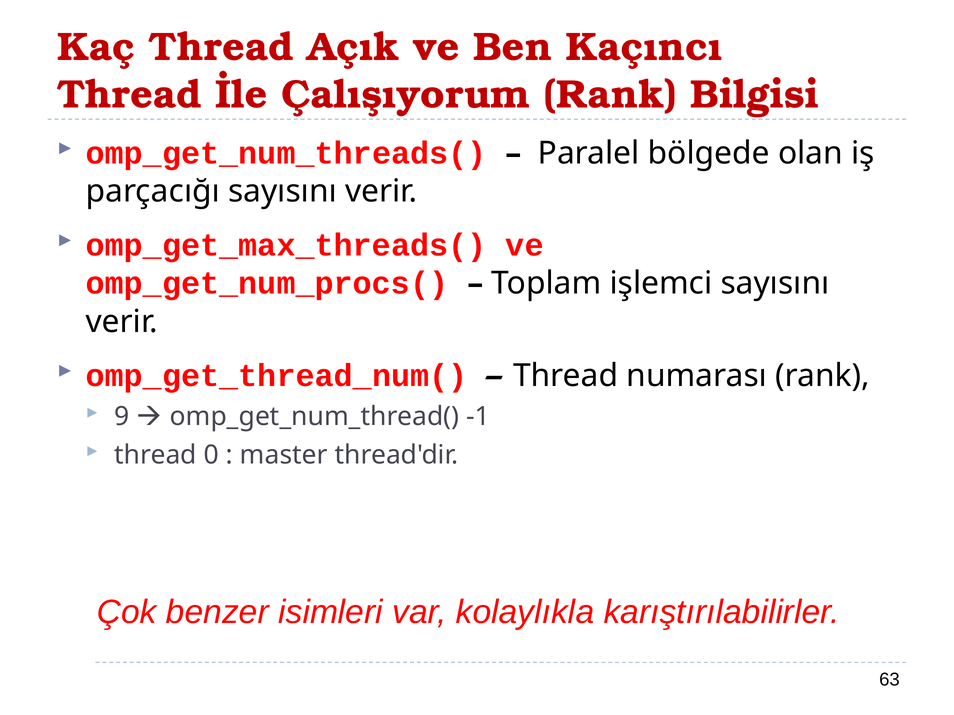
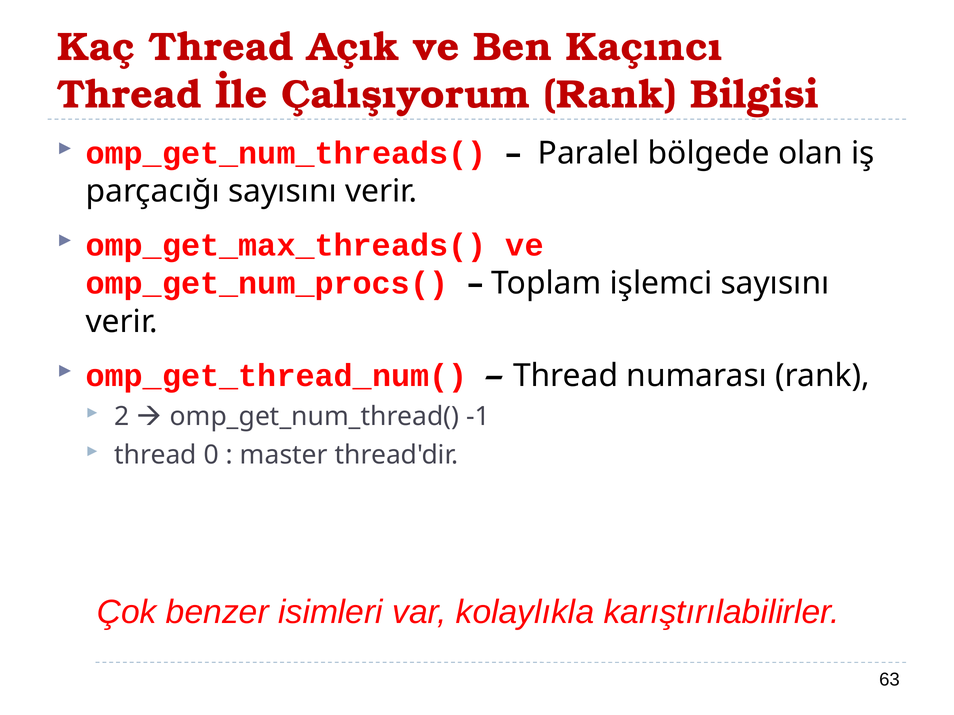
9: 9 -> 2 (122, 417)
